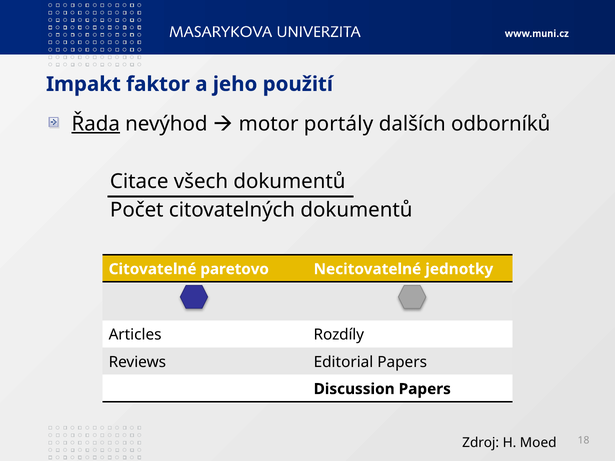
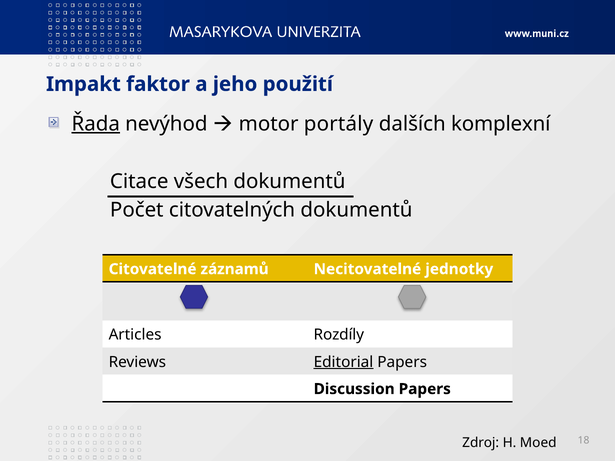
odborníků: odborníků -> komplexní (501, 124)
paretovo: paretovo -> záznamů (235, 269)
Editorial underline: none -> present (343, 362)
